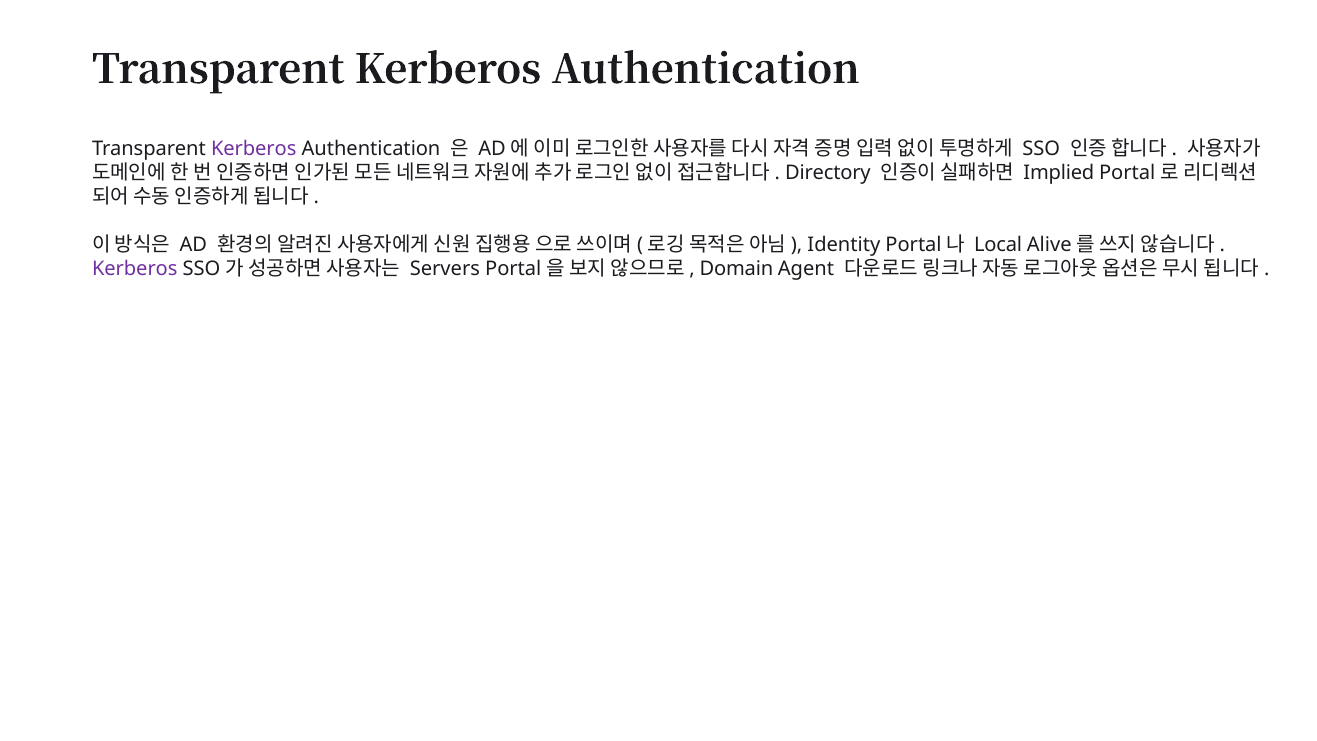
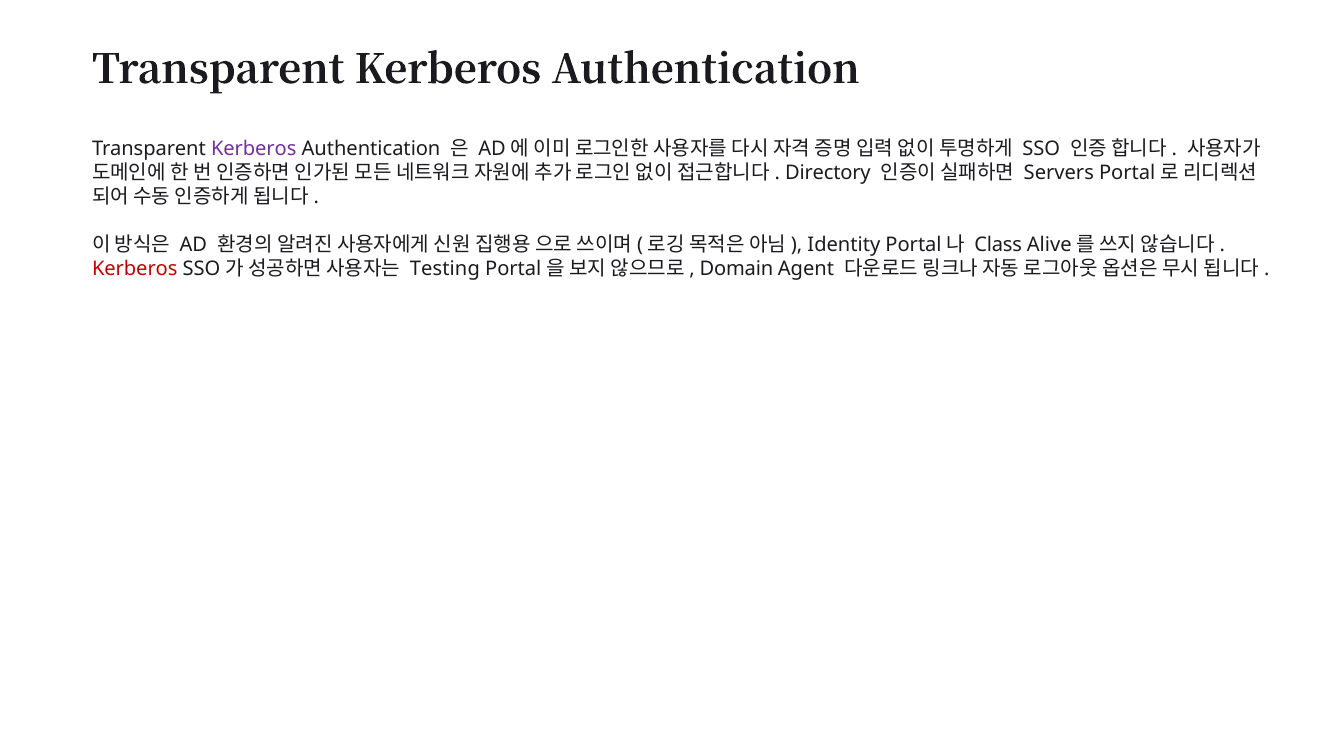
Implied: Implied -> Servers (1059, 173)
Local: Local -> Class (998, 245)
Kerberos colour: purple -> red (135, 269)
Servers: Servers -> Testing (445, 269)
